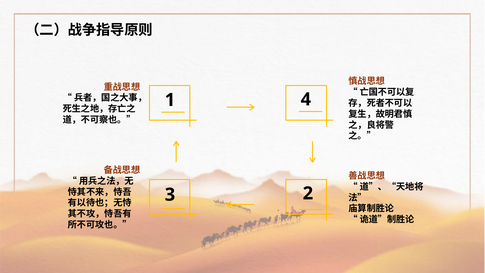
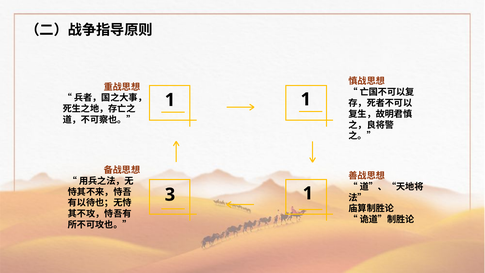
1 4: 4 -> 1 (306, 99)
3 2: 2 -> 1 (308, 193)
